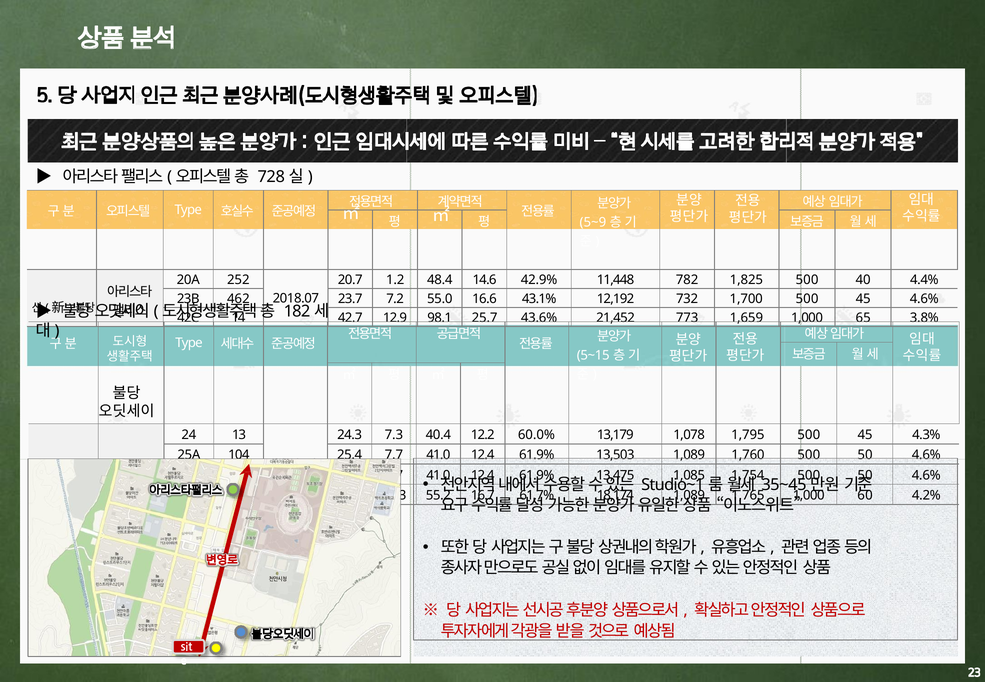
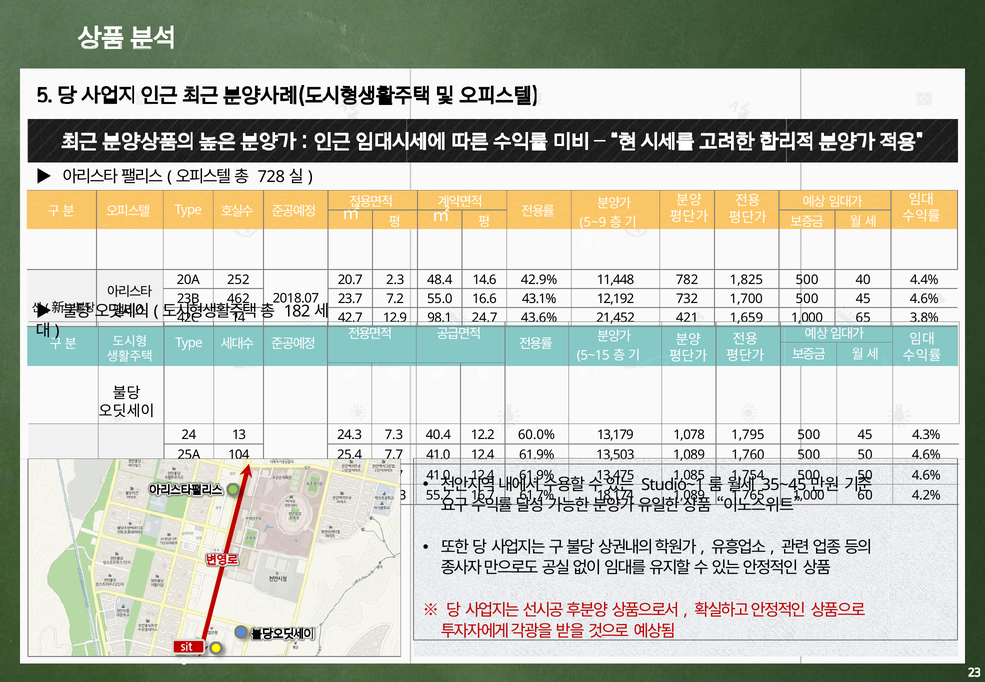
1.2: 1.2 -> 2.3 (395, 280)
25.7: 25.7 -> 24.7 (485, 318)
773: 773 -> 421 (687, 318)
